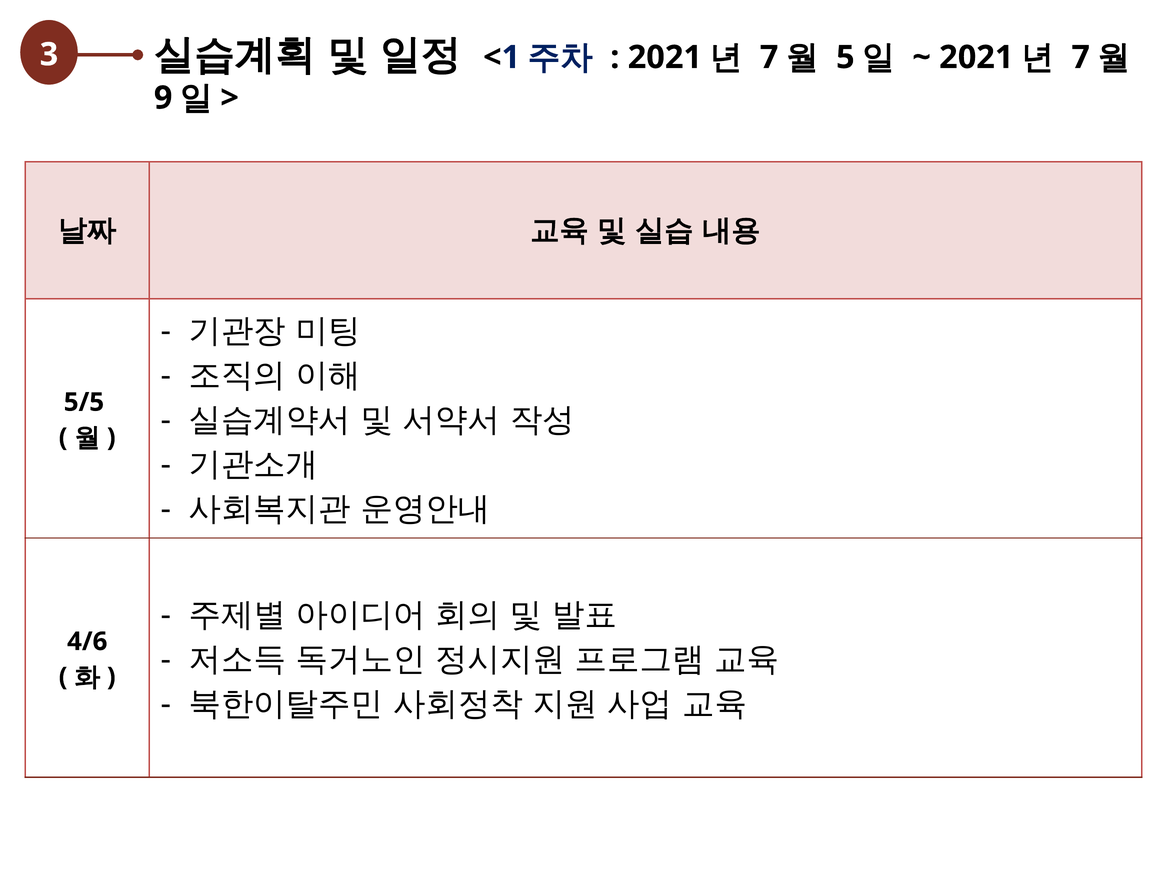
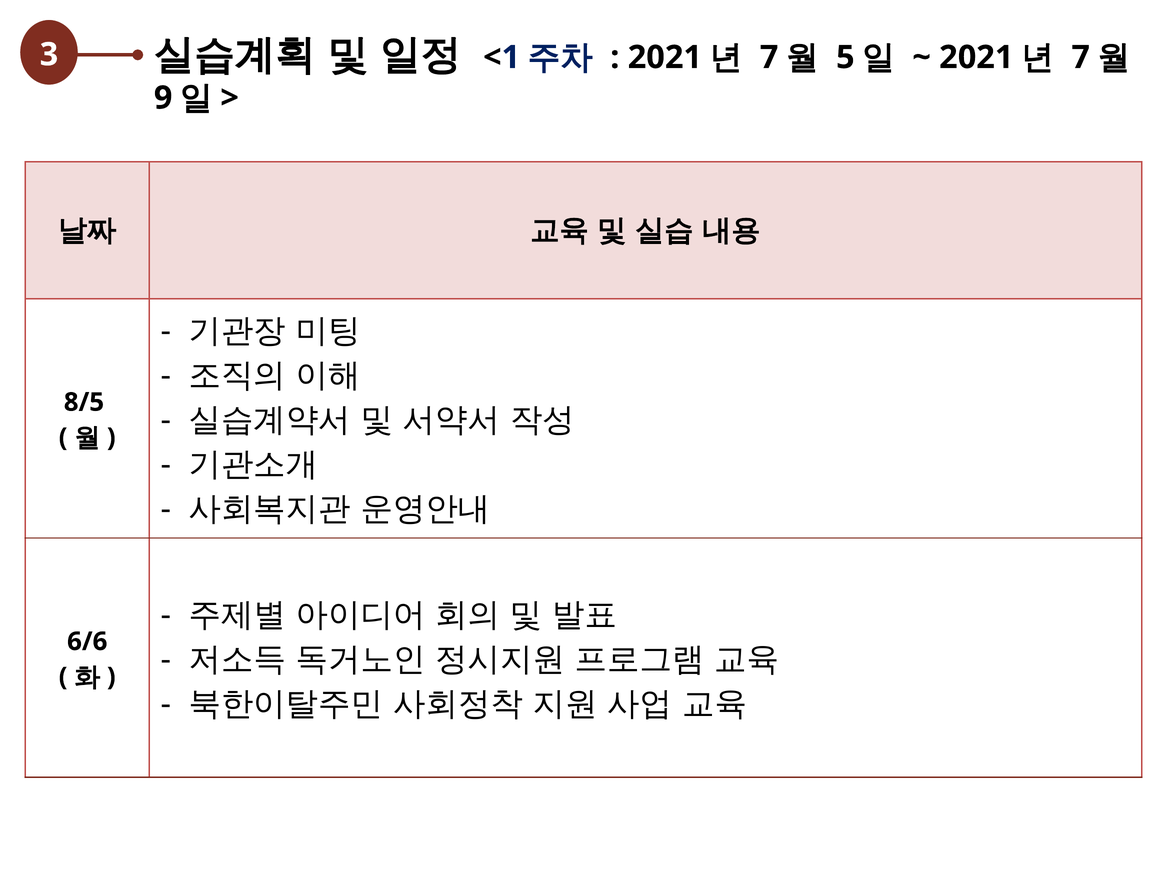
5/5: 5/5 -> 8/5 (84, 402)
4/6: 4/6 -> 6/6 (87, 642)
